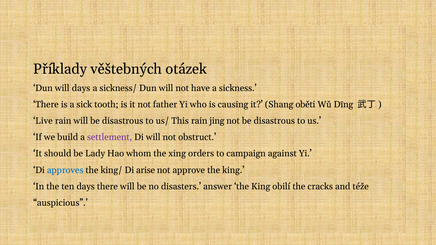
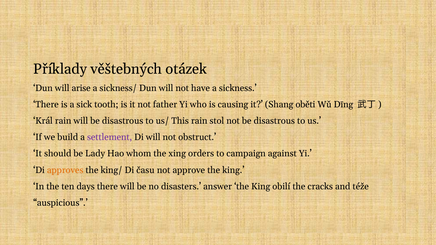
will days: days -> arise (81, 88)
Live: Live -> Král (43, 121)
jing: jing -> stol (217, 121)
approves colour: blue -> orange (65, 170)
arise: arise -> času (145, 170)
